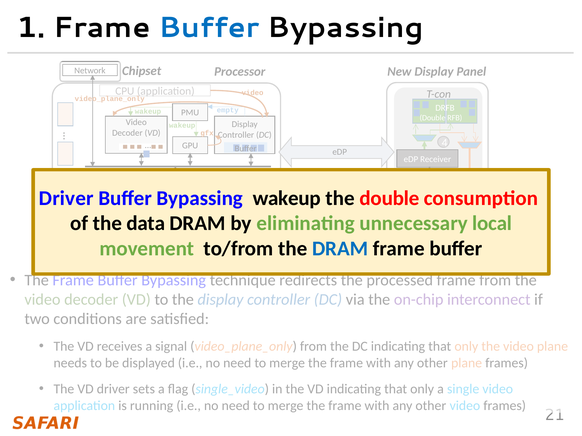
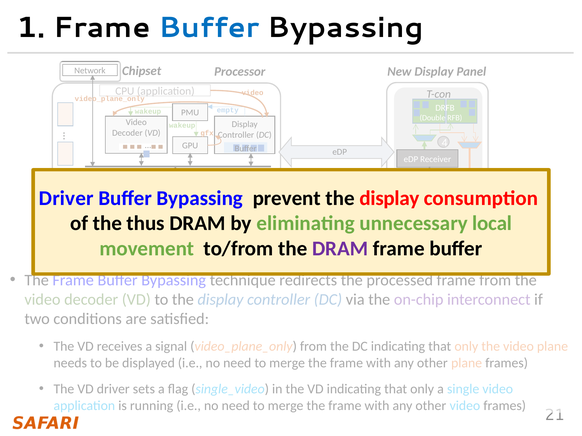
Bypassing wakeup: wakeup -> prevent (287, 198)
double: double -> display (389, 198)
data: data -> thus (146, 224)
DRAM colour: blue -> purple (340, 249)
